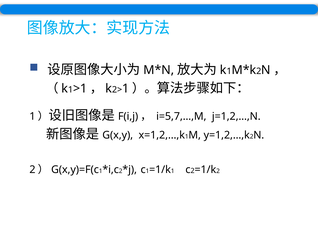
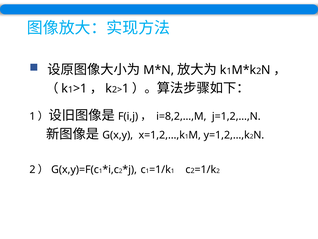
i=5,7,…,M: i=5,7,…,M -> i=8,2,…,M (181, 116)
